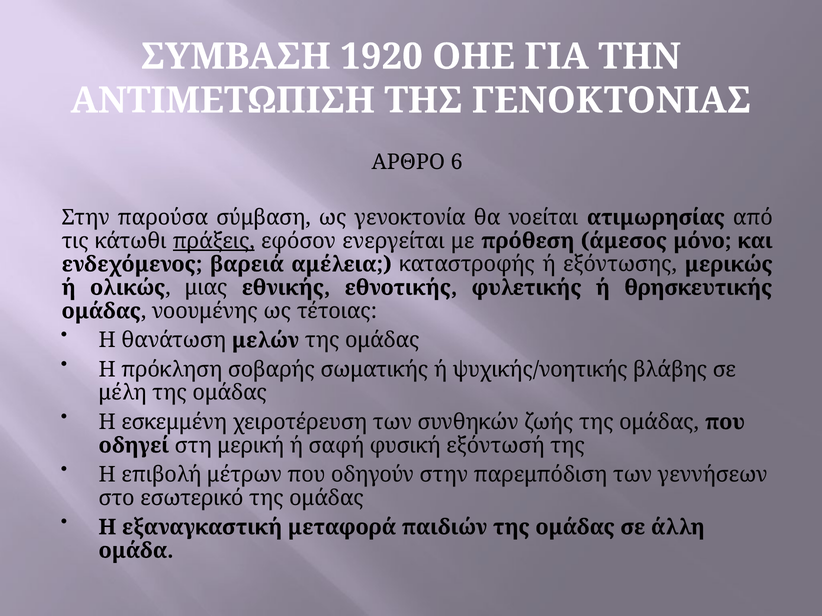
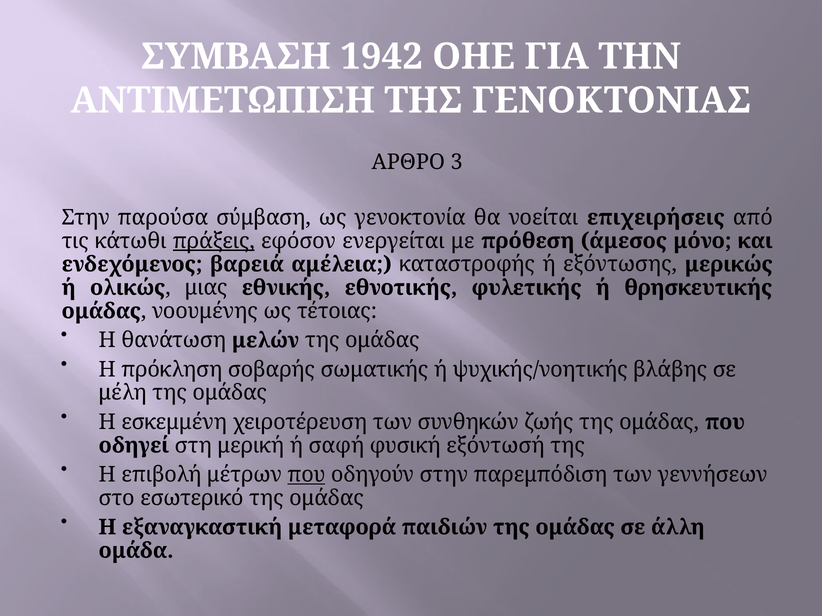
1920: 1920 -> 1942 (381, 57)
6: 6 -> 3 (457, 162)
ατιμωρησίας: ατιμωρησίας -> επιχειρήσεις (656, 218)
που underline: none -> present (306, 475)
